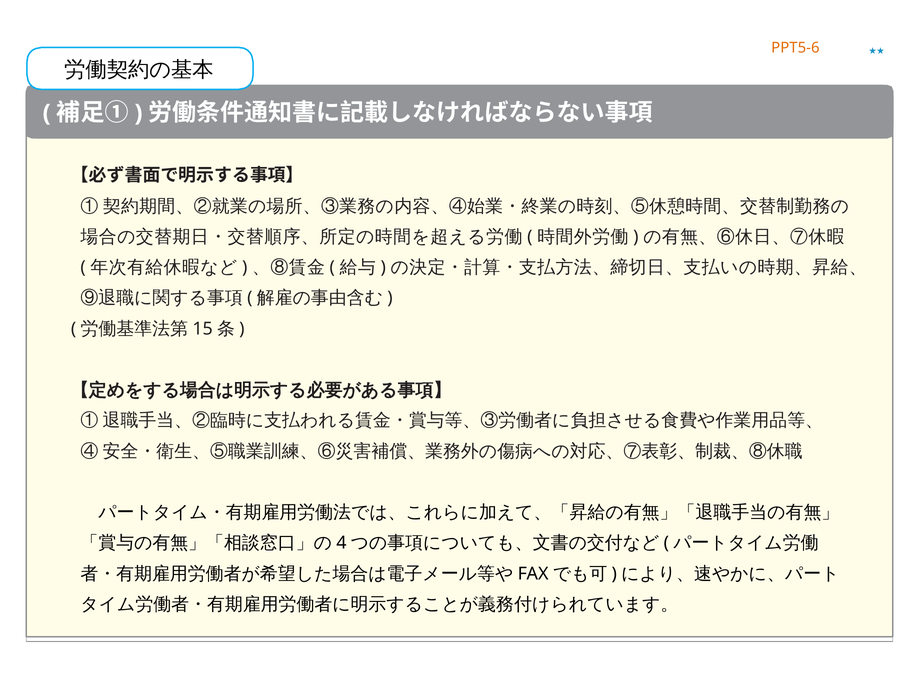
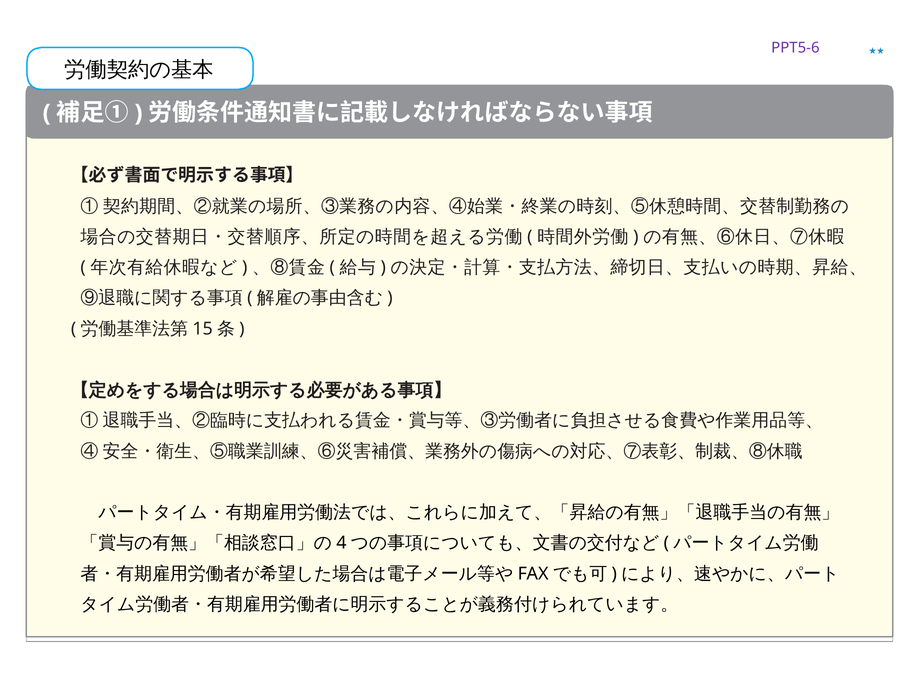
PPT5-6 colour: orange -> purple (795, 48)
